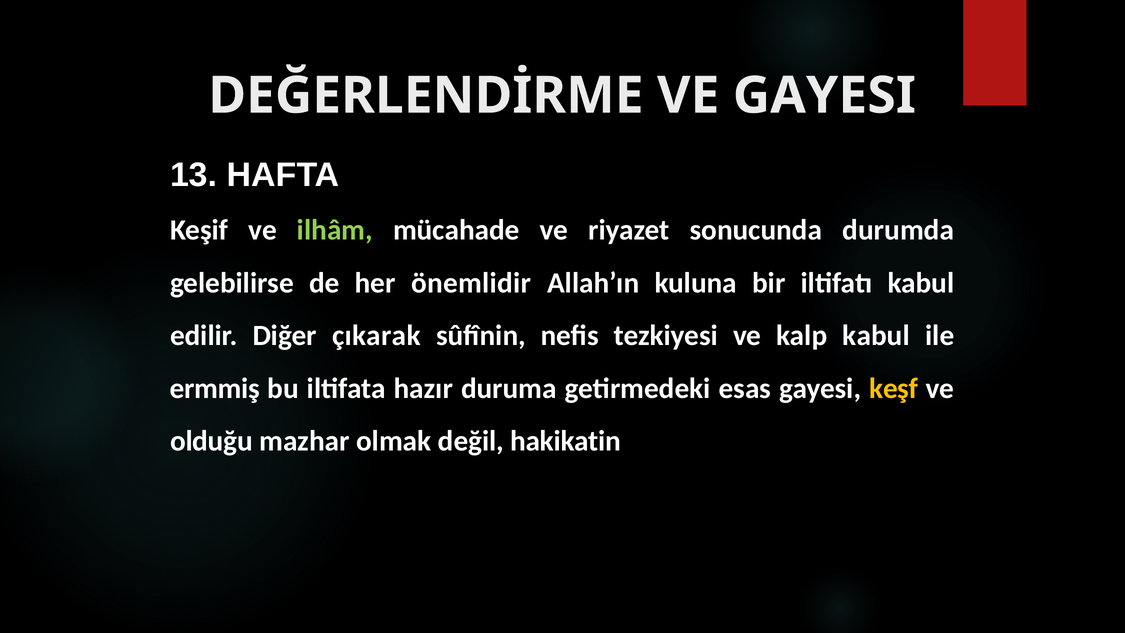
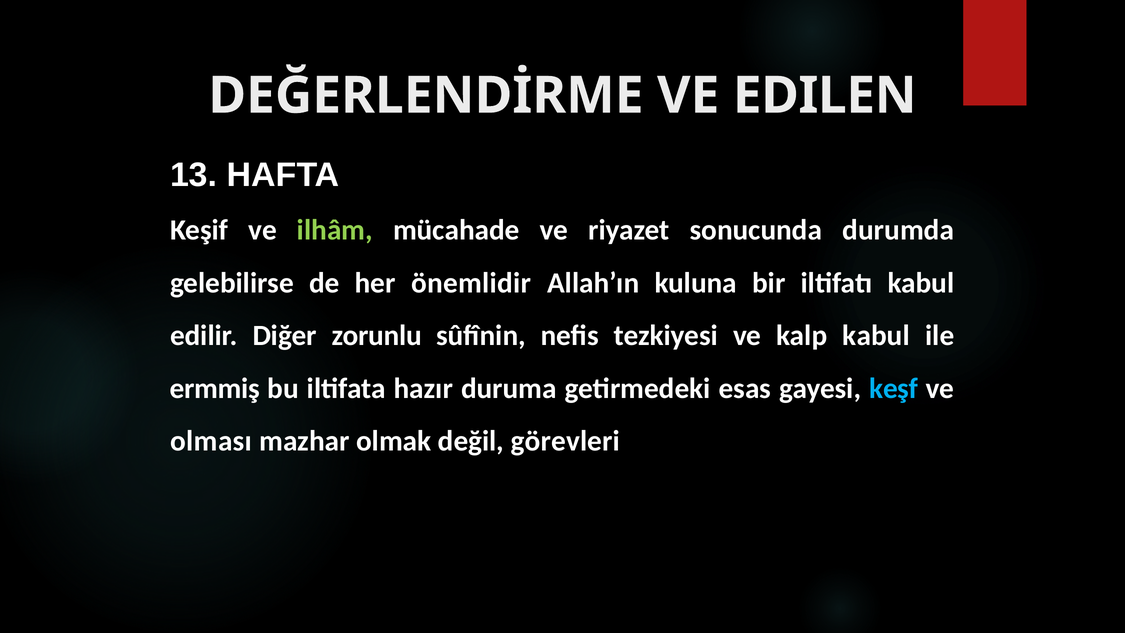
VE GAYESI: GAYESI -> EDILEN (825, 96)
çıkarak: çıkarak -> zorunlu (377, 336)
keşf colour: yellow -> light blue (894, 388)
olduğu: olduğu -> olması (211, 441)
hakikatin: hakikatin -> görevleri (565, 441)
